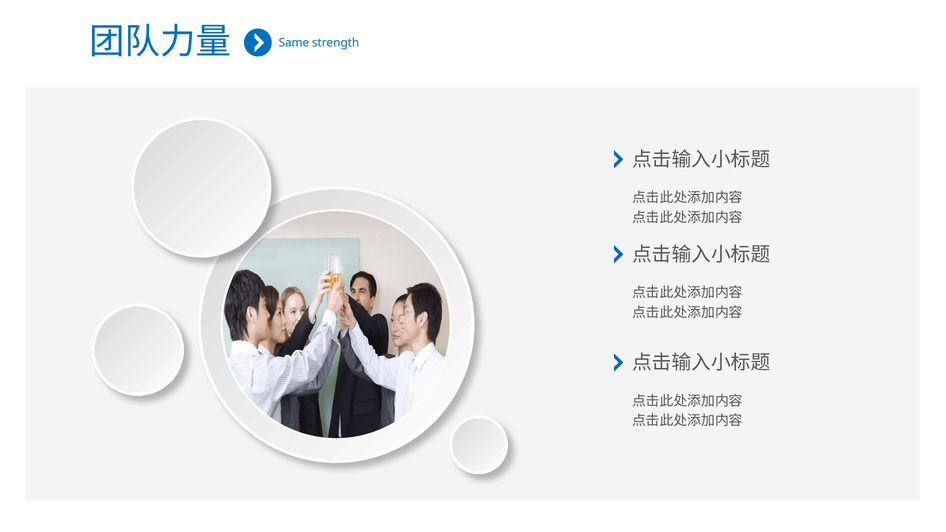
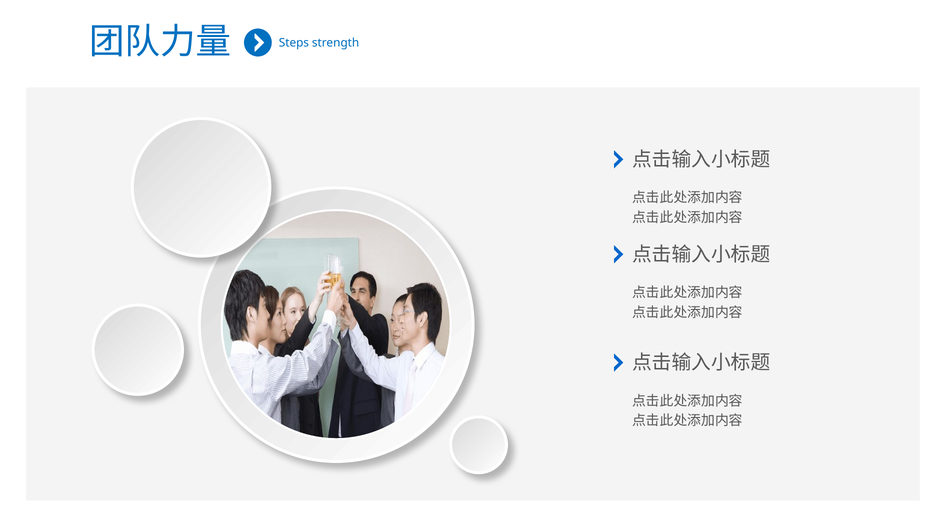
Same: Same -> Steps (294, 43)
